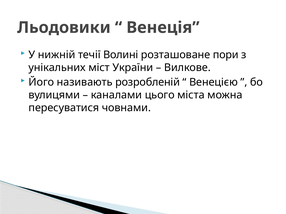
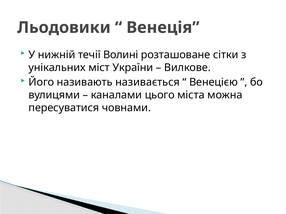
пори: пори -> сітки (226, 55)
розробленій: розробленій -> називається (148, 82)
